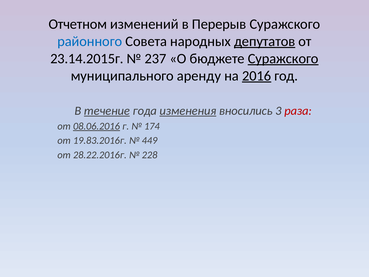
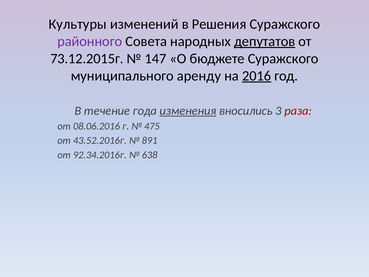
Отчетном: Отчетном -> Культуры (78, 24)
Перерыв: Перерыв -> Решения (219, 24)
районного colour: blue -> purple (90, 41)
23.14.2015г: 23.14.2015г -> 73.12.2015г (87, 59)
237: 237 -> 147 (156, 59)
Суражского underline: present -> none (283, 59)
течение underline: present -> none (107, 111)
08.06.2016 underline: present -> none (96, 126)
174: 174 -> 475 (152, 126)
19.83.2016г: 19.83.2016г -> 43.52.2016г (100, 140)
449: 449 -> 891 (150, 140)
28.22.2016г: 28.22.2016г -> 92.34.2016г (100, 155)
228: 228 -> 638 (150, 155)
